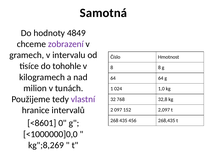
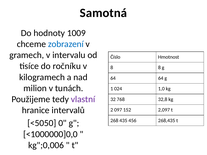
4849: 4849 -> 1009 (76, 33)
zobrazení colour: purple -> blue (66, 44)
tohohle: tohohle -> ročníku (67, 66)
<8601: <8601 -> <5050 (42, 123)
kg";8,269: kg";8,269 -> kg";0,006 (46, 145)
